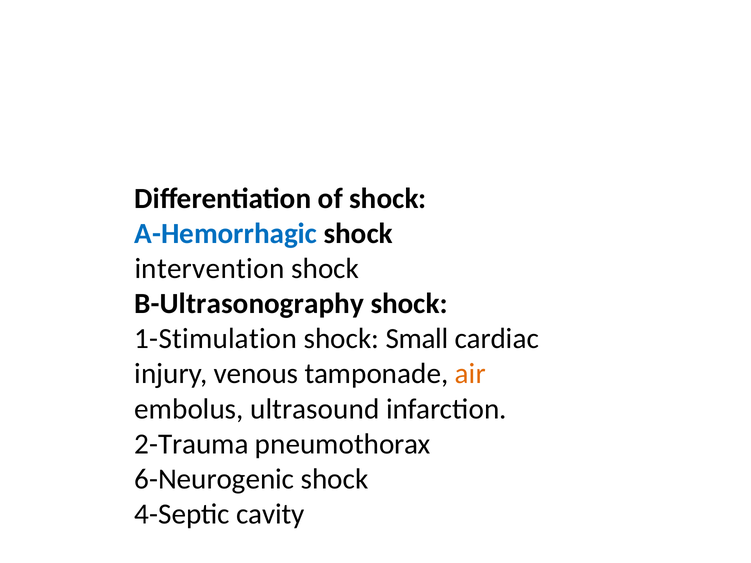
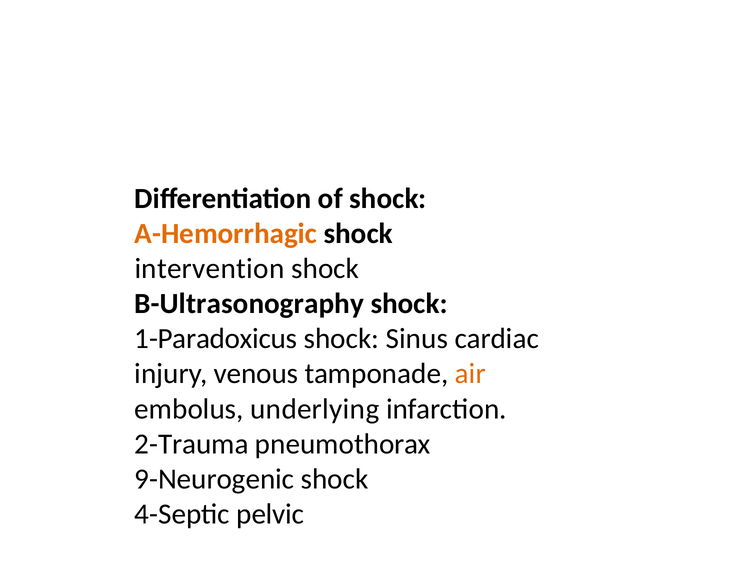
A-Hemorrhagic colour: blue -> orange (226, 234)
1-Stimulation: 1-Stimulation -> 1-Paradoxicus (216, 339)
Small: Small -> Sinus (417, 339)
ultrasound: ultrasound -> underlying (315, 409)
6-Neurogenic: 6-Neurogenic -> 9-Neurogenic (214, 479)
cavity: cavity -> pelvic (270, 514)
